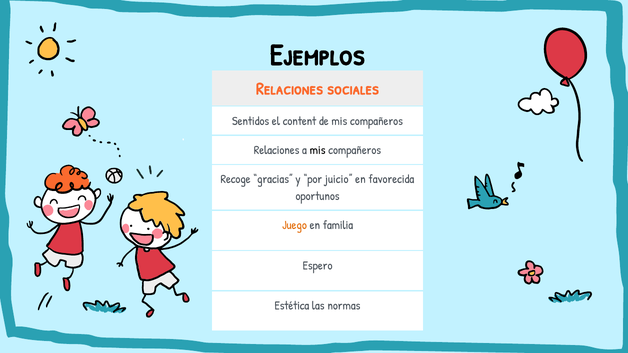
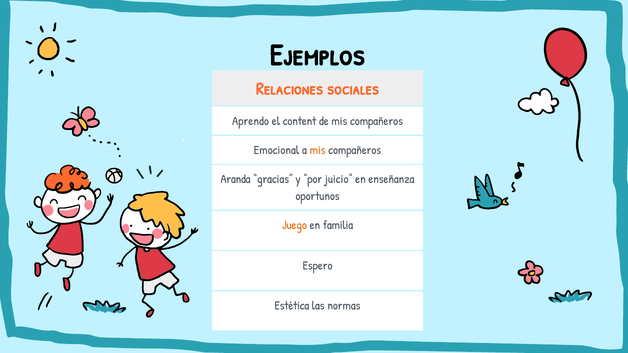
Sentidos: Sentidos -> Aprendo (251, 121)
Relaciones: Relaciones -> Emocional (277, 150)
mis colour: black -> orange (318, 150)
Recoge: Recoge -> Aranda (236, 180)
favorecida: favorecida -> enseñanza (391, 180)
